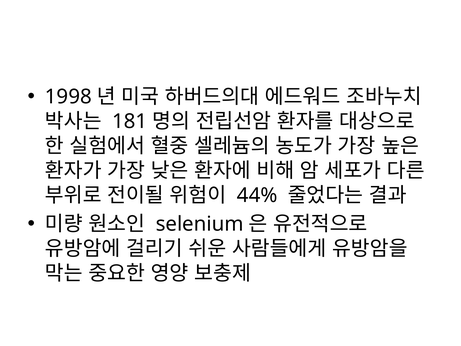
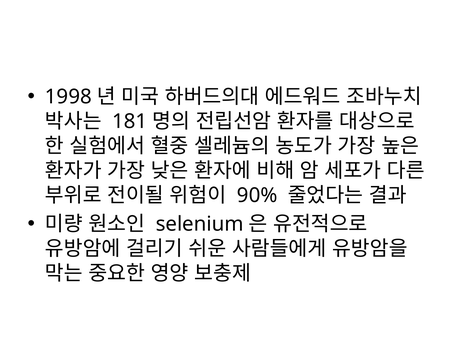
44%: 44% -> 90% (257, 195)
